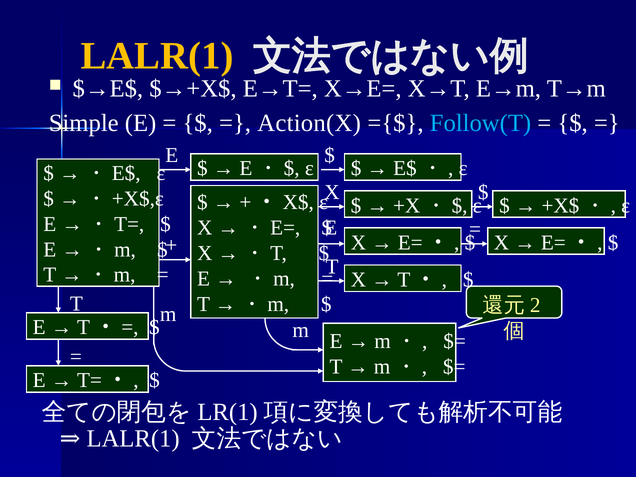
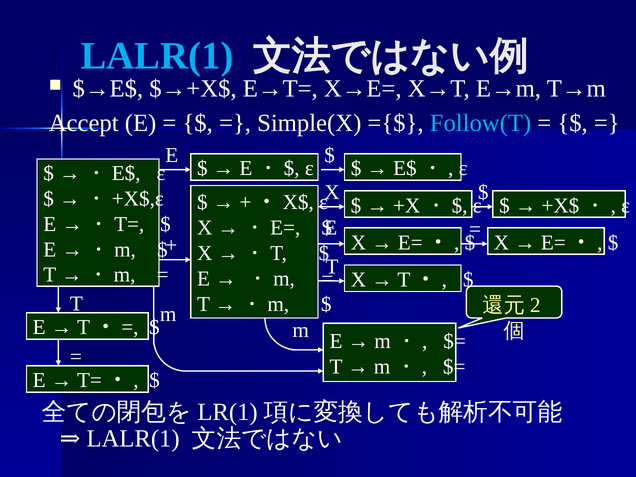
LALR(1 colour: yellow -> light blue (157, 56)
Simple: Simple -> Accept (84, 123)
Action(X: Action(X -> Simple(X (309, 123)
